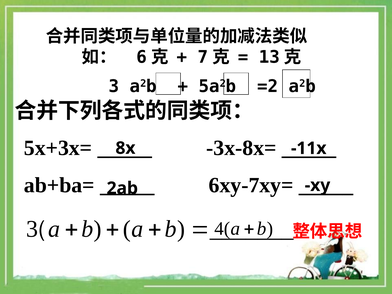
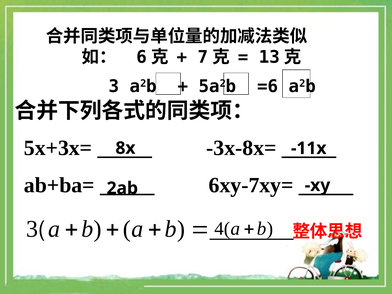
=2: =2 -> =6 (268, 86)
